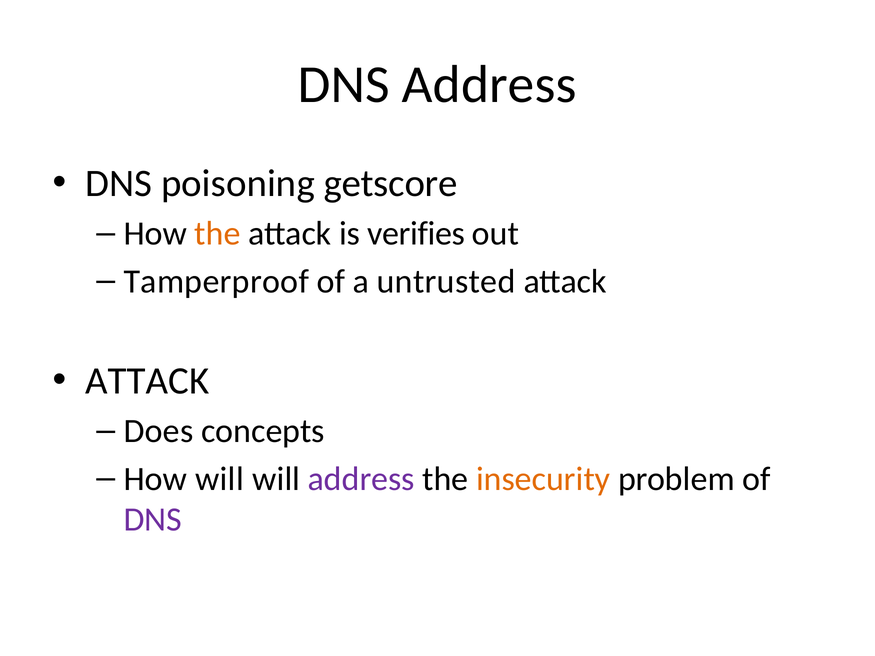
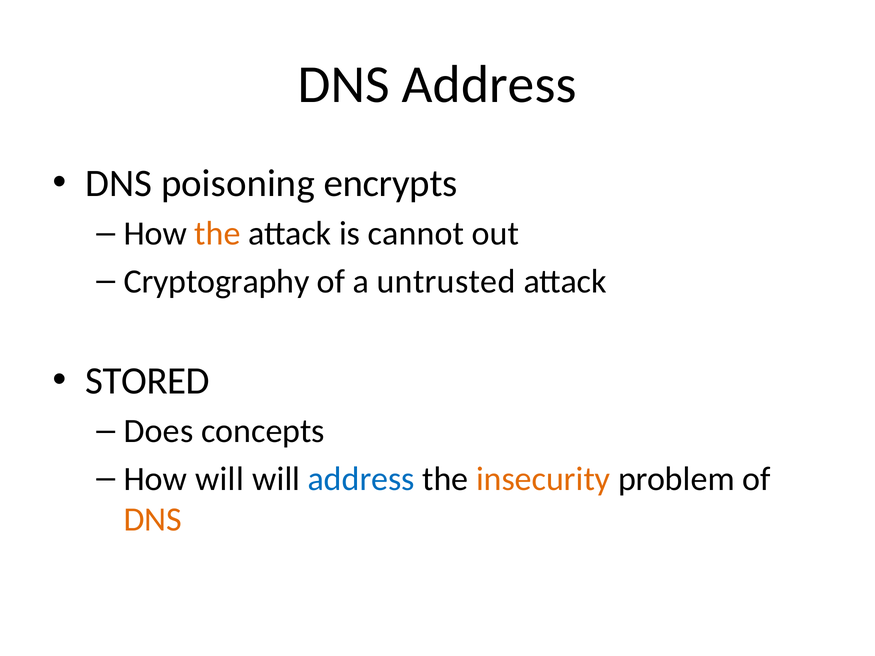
getscore: getscore -> encrypts (391, 184)
verifies: verifies -> cannot (416, 234)
Tamperproof: Tamperproof -> Cryptography (217, 281)
ATTACK: ATTACK -> STORED (148, 381)
address colour: purple -> blue (361, 479)
DNS colour: purple -> orange (153, 520)
